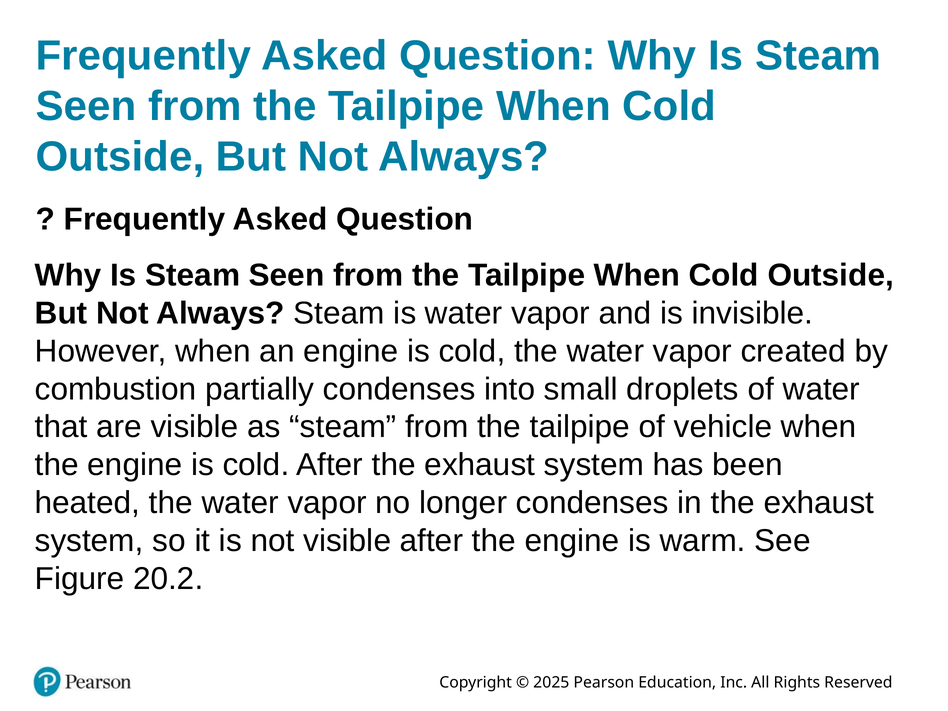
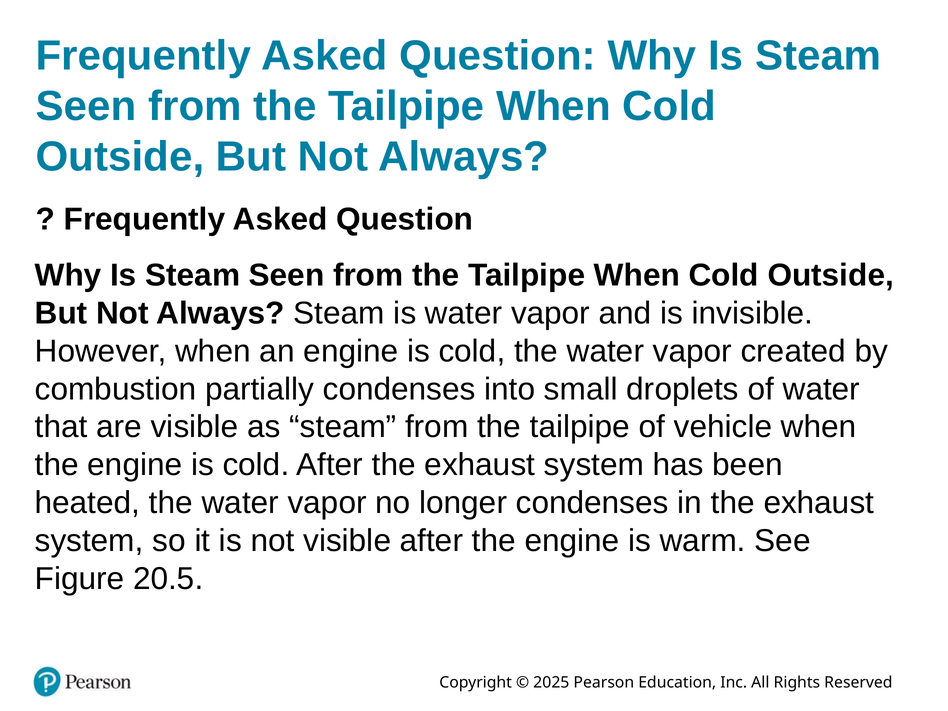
20.2: 20.2 -> 20.5 (168, 579)
